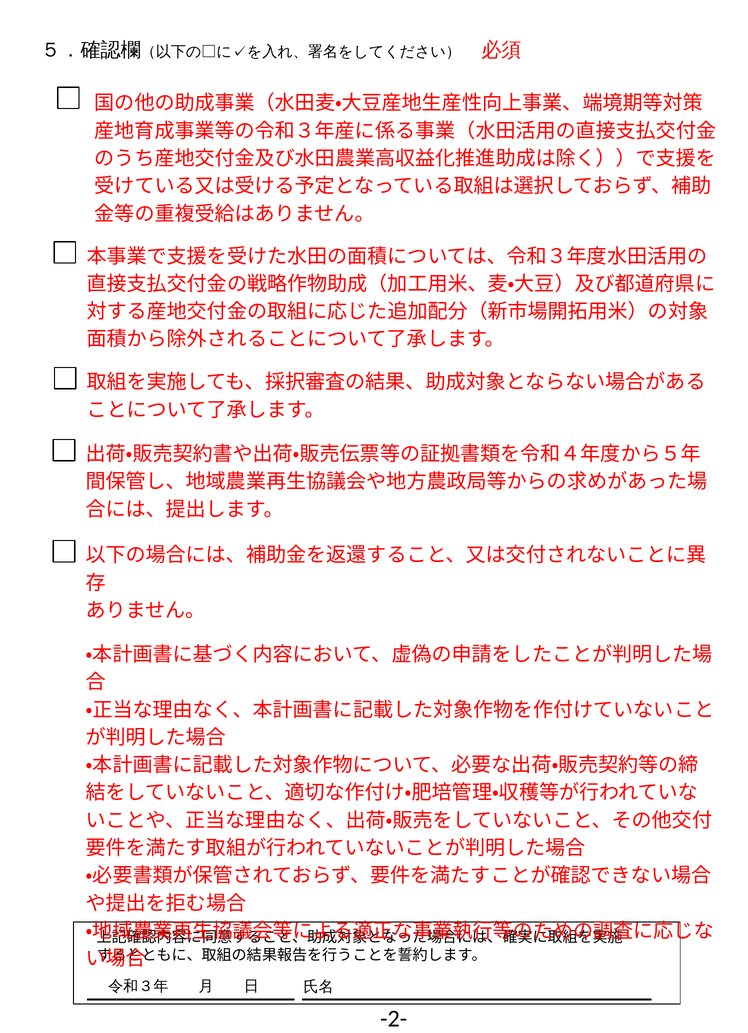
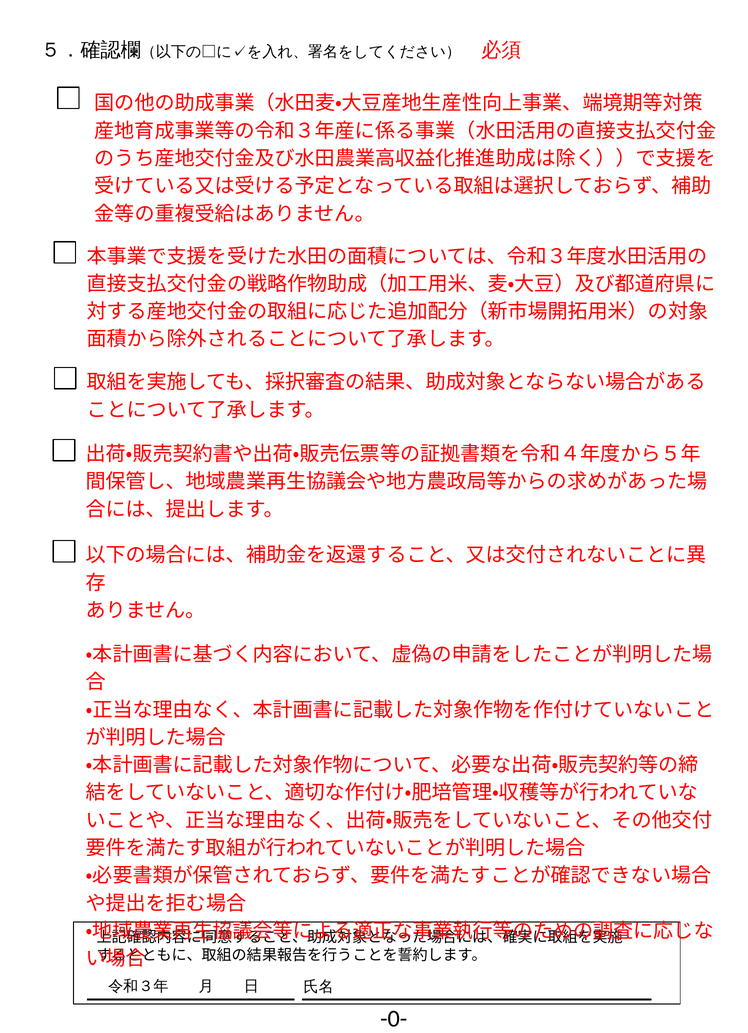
-2-: -2- -> -0- (394, 1019)
